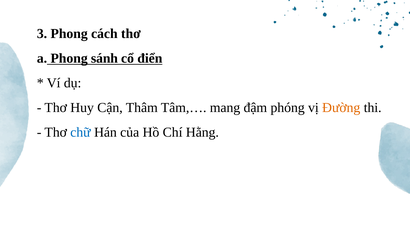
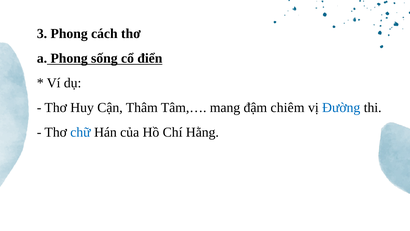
sánh: sánh -> sống (104, 58)
phóng: phóng -> chiêm (288, 108)
Đường colour: orange -> blue (341, 108)
